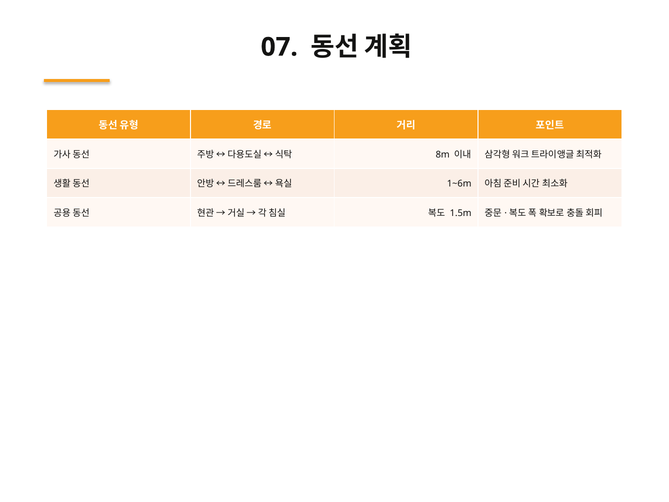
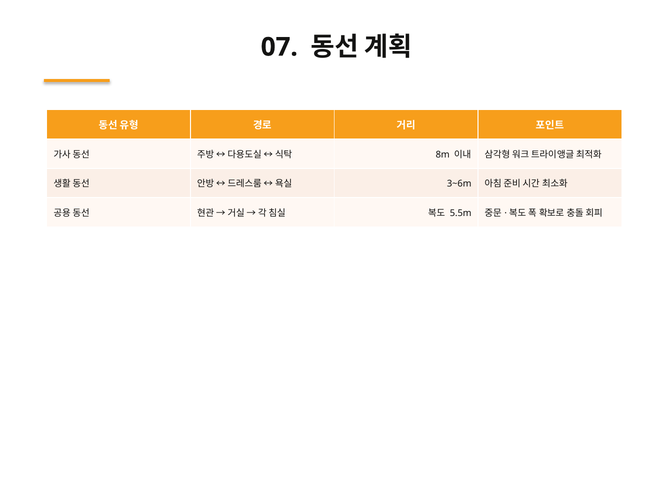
1~6m: 1~6m -> 3~6m (459, 183)
1.5m: 1.5m -> 5.5m (461, 213)
